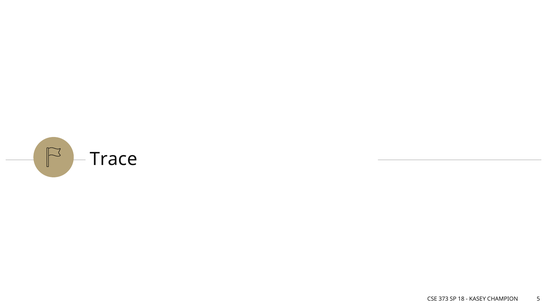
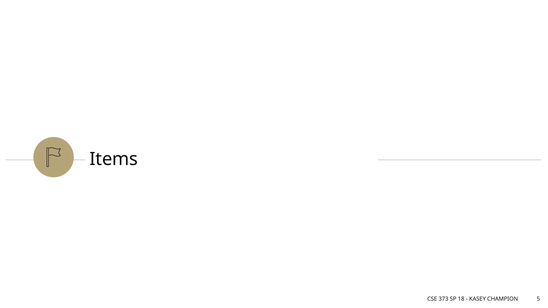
Trace: Trace -> Items (114, 159)
